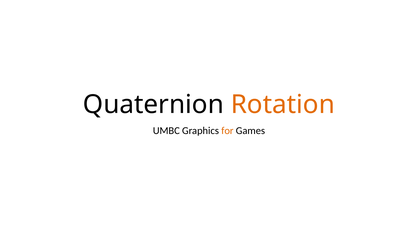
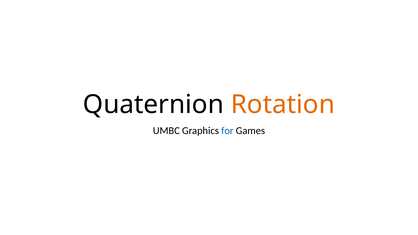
for colour: orange -> blue (227, 131)
